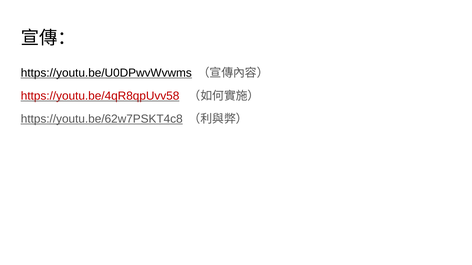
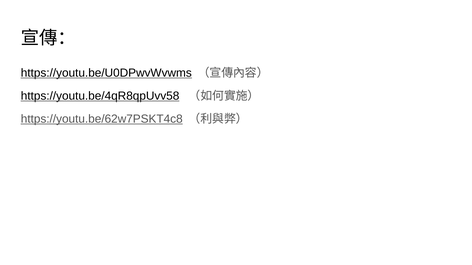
https://youtu.be/4qR8qpUvv58 colour: red -> black (100, 96)
